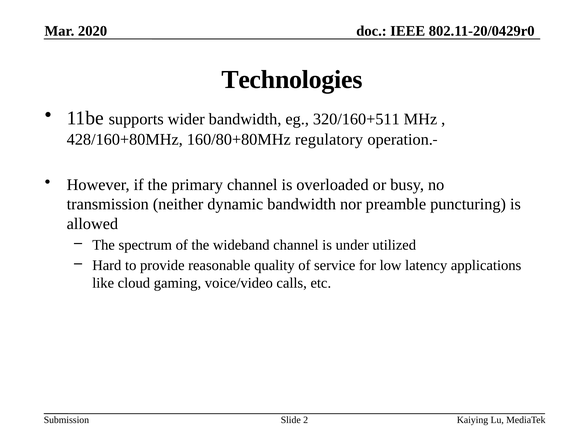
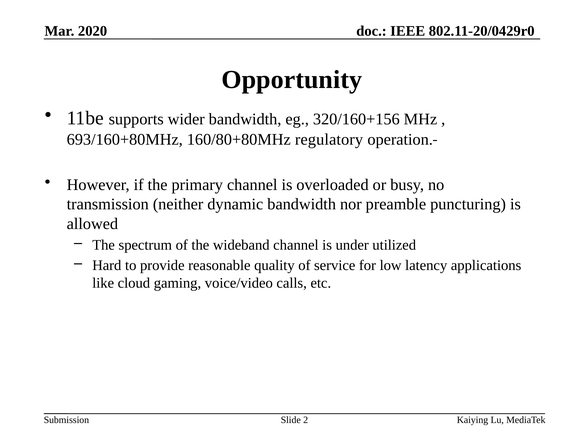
Technologies: Technologies -> Opportunity (292, 80)
320/160+511: 320/160+511 -> 320/160+156 (356, 119)
428/160+80MHz: 428/160+80MHz -> 693/160+80MHz (125, 139)
